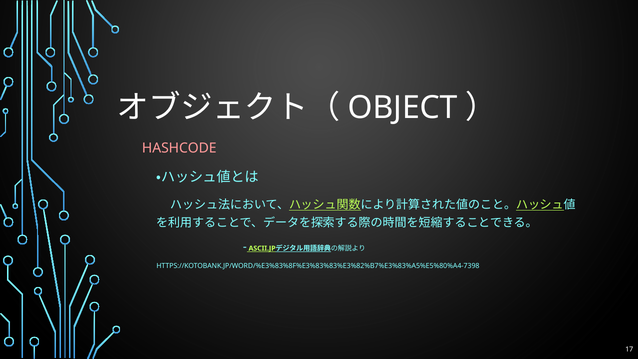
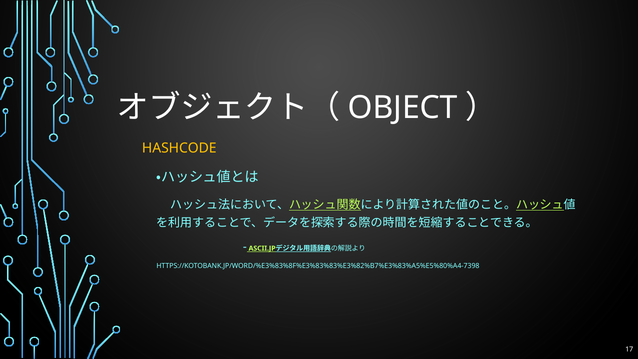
HASHCODE colour: pink -> yellow (179, 148)
